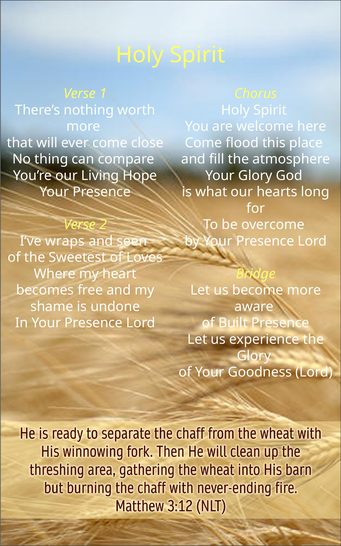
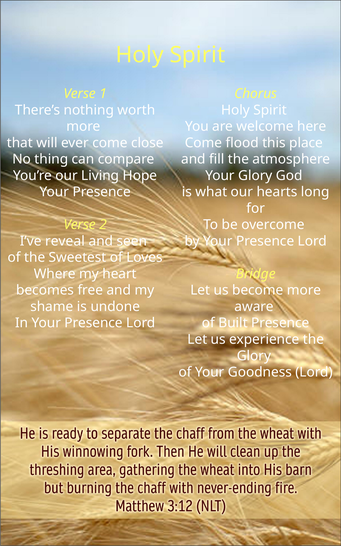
wraps: wraps -> reveal (65, 241)
